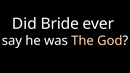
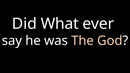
Bride: Bride -> What (60, 24)
